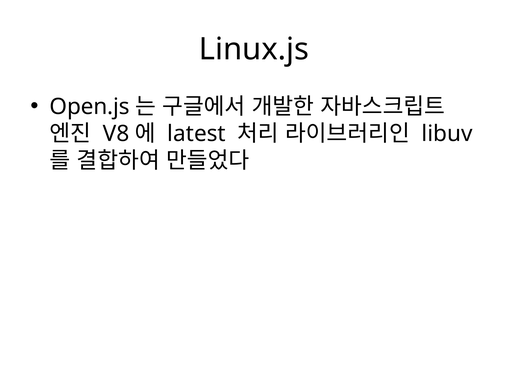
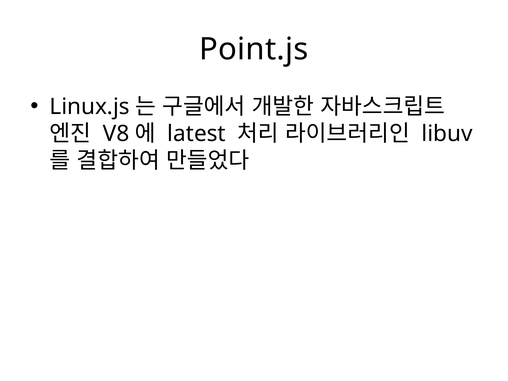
Linux.js: Linux.js -> Point.js (254, 49)
Open.js: Open.js -> Linux.js (90, 107)
